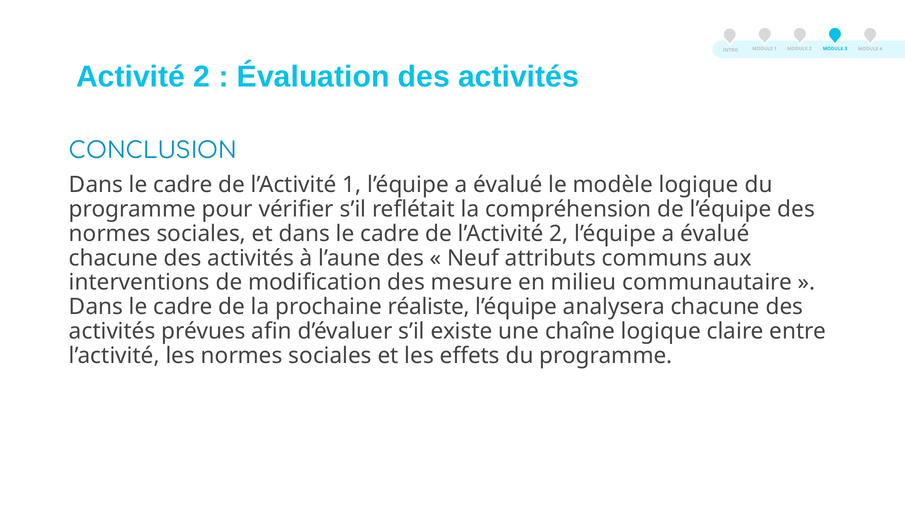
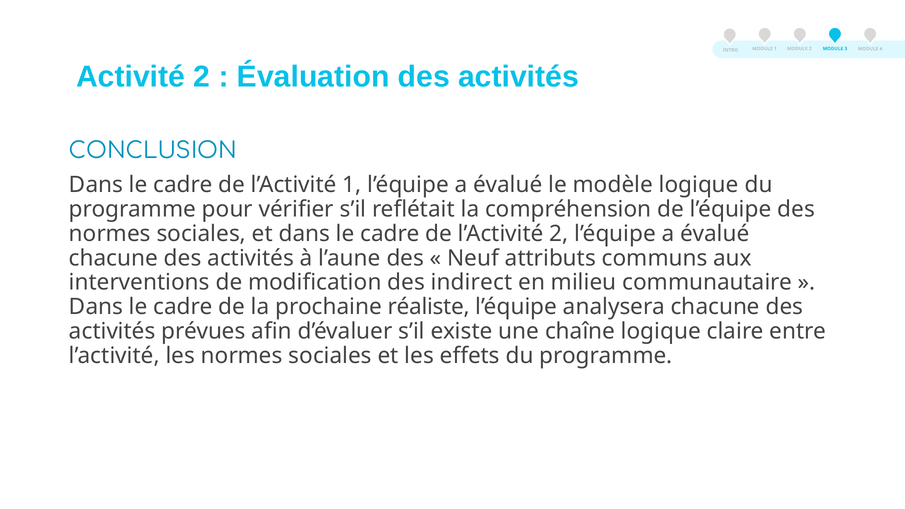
mesure: mesure -> indirect (472, 283)
